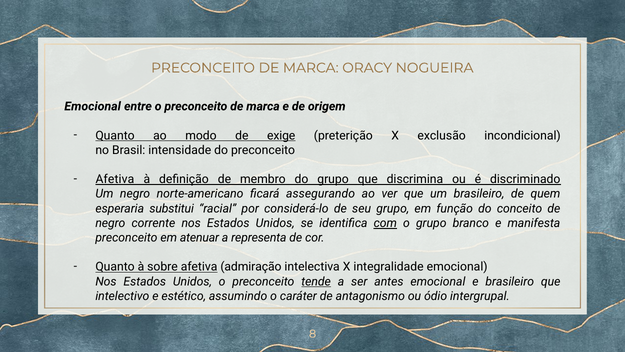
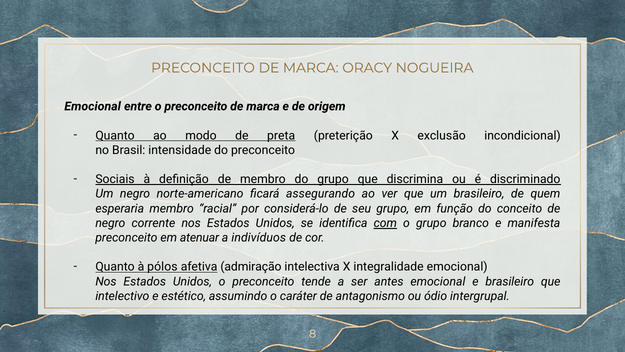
exige: exige -> preta (281, 135)
Afetiva: Afetiva -> Sociais (115, 179)
esperaria substitui: substitui -> membro (172, 208)
representa: representa -> indivíduos (259, 237)
sobre: sobre -> pólos (162, 267)
tende underline: present -> none (316, 281)
